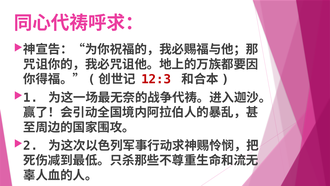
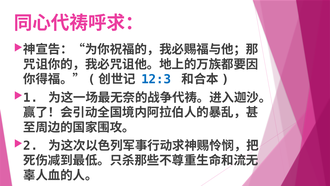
12:3 colour: red -> blue (156, 79)
